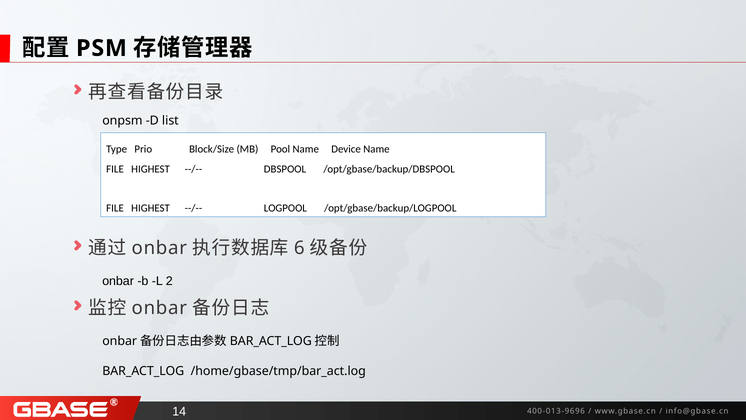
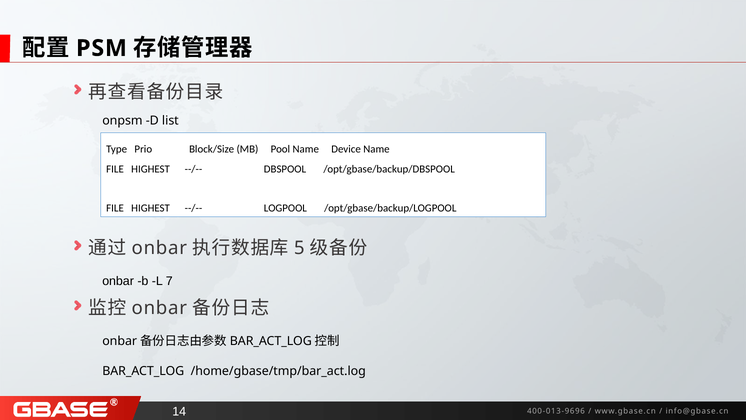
6: 6 -> 5 (299, 248)
2: 2 -> 7 (169, 281)
